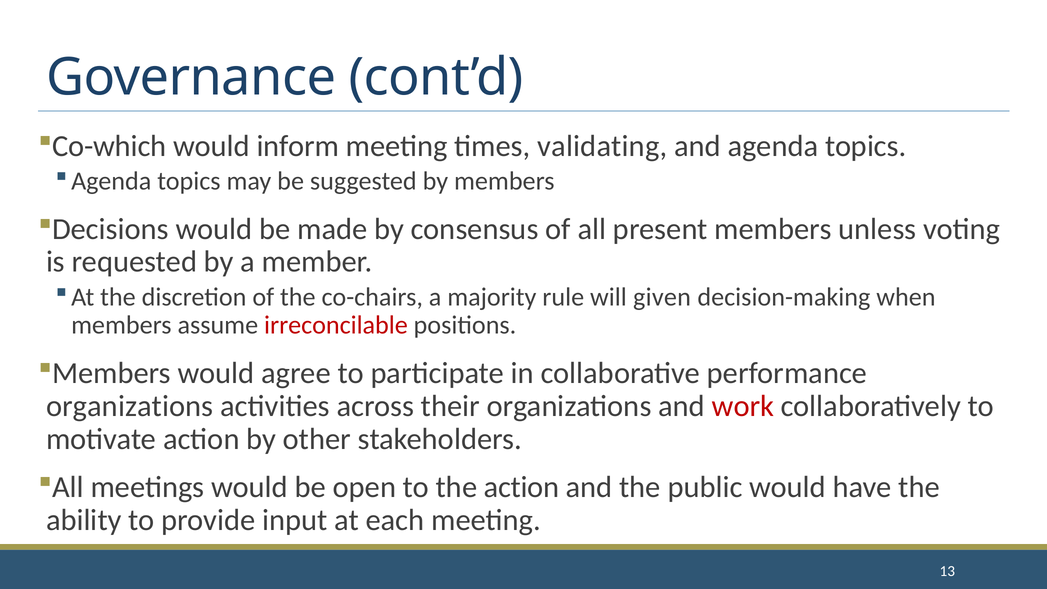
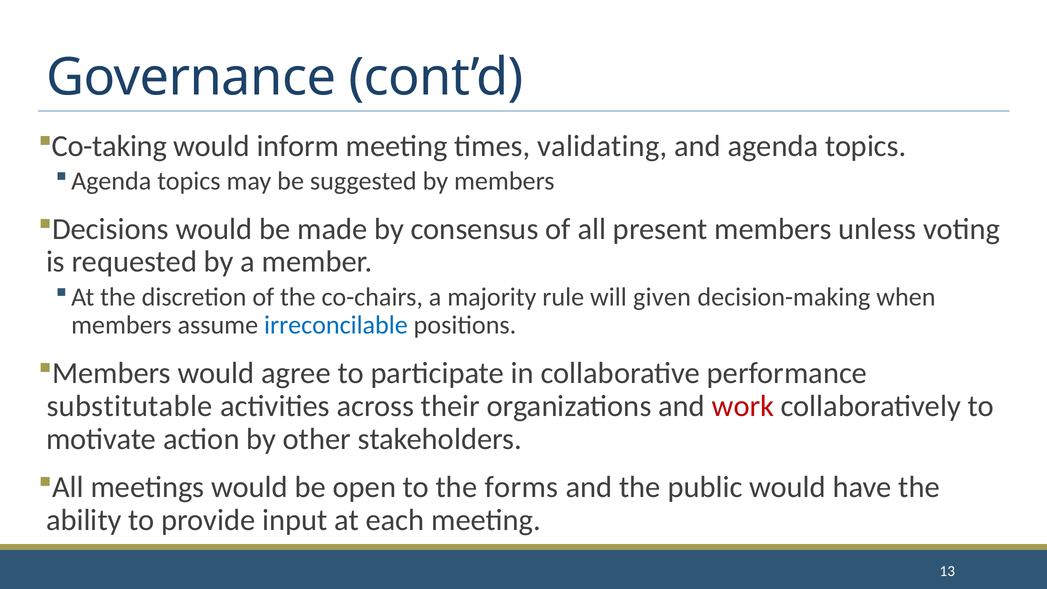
Co-which: Co-which -> Co-taking (109, 146)
irreconcilable colour: red -> blue (336, 325)
organizations: organizations -> substitutable (130, 406)
the action: action -> forms (521, 487)
